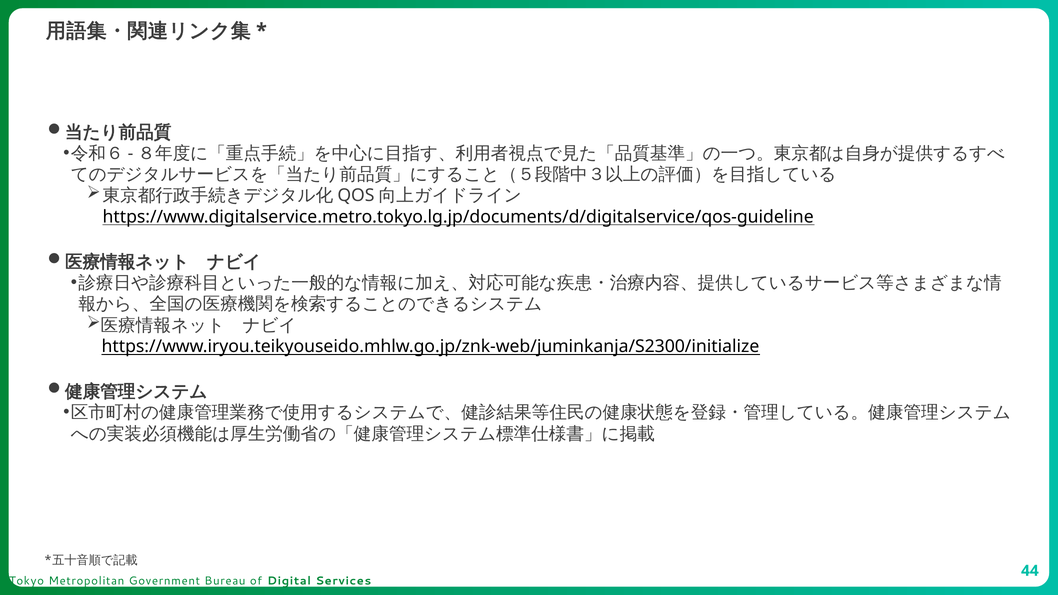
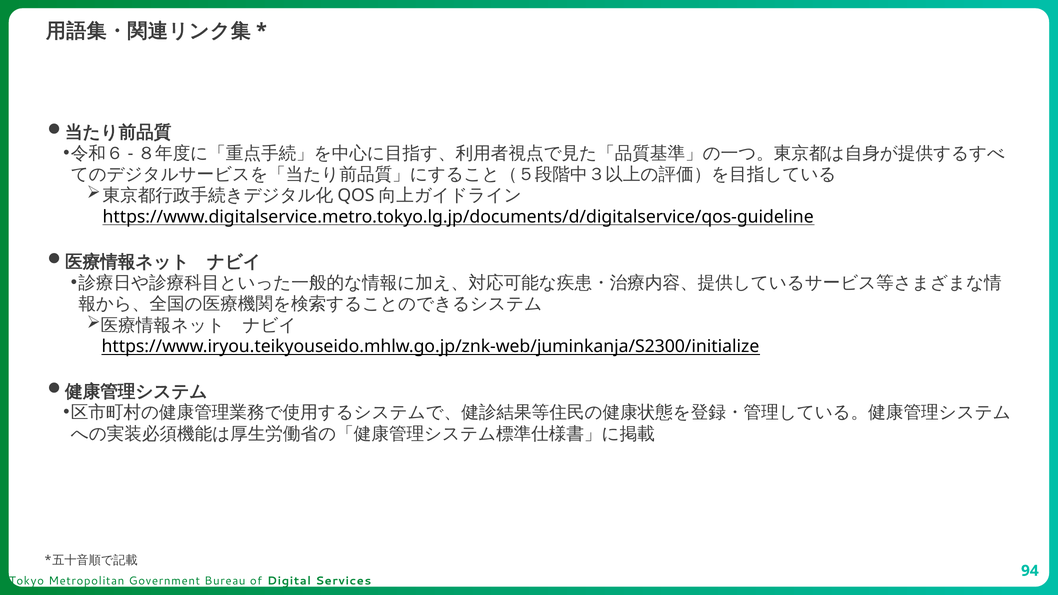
44: 44 -> 94 (1030, 571)
